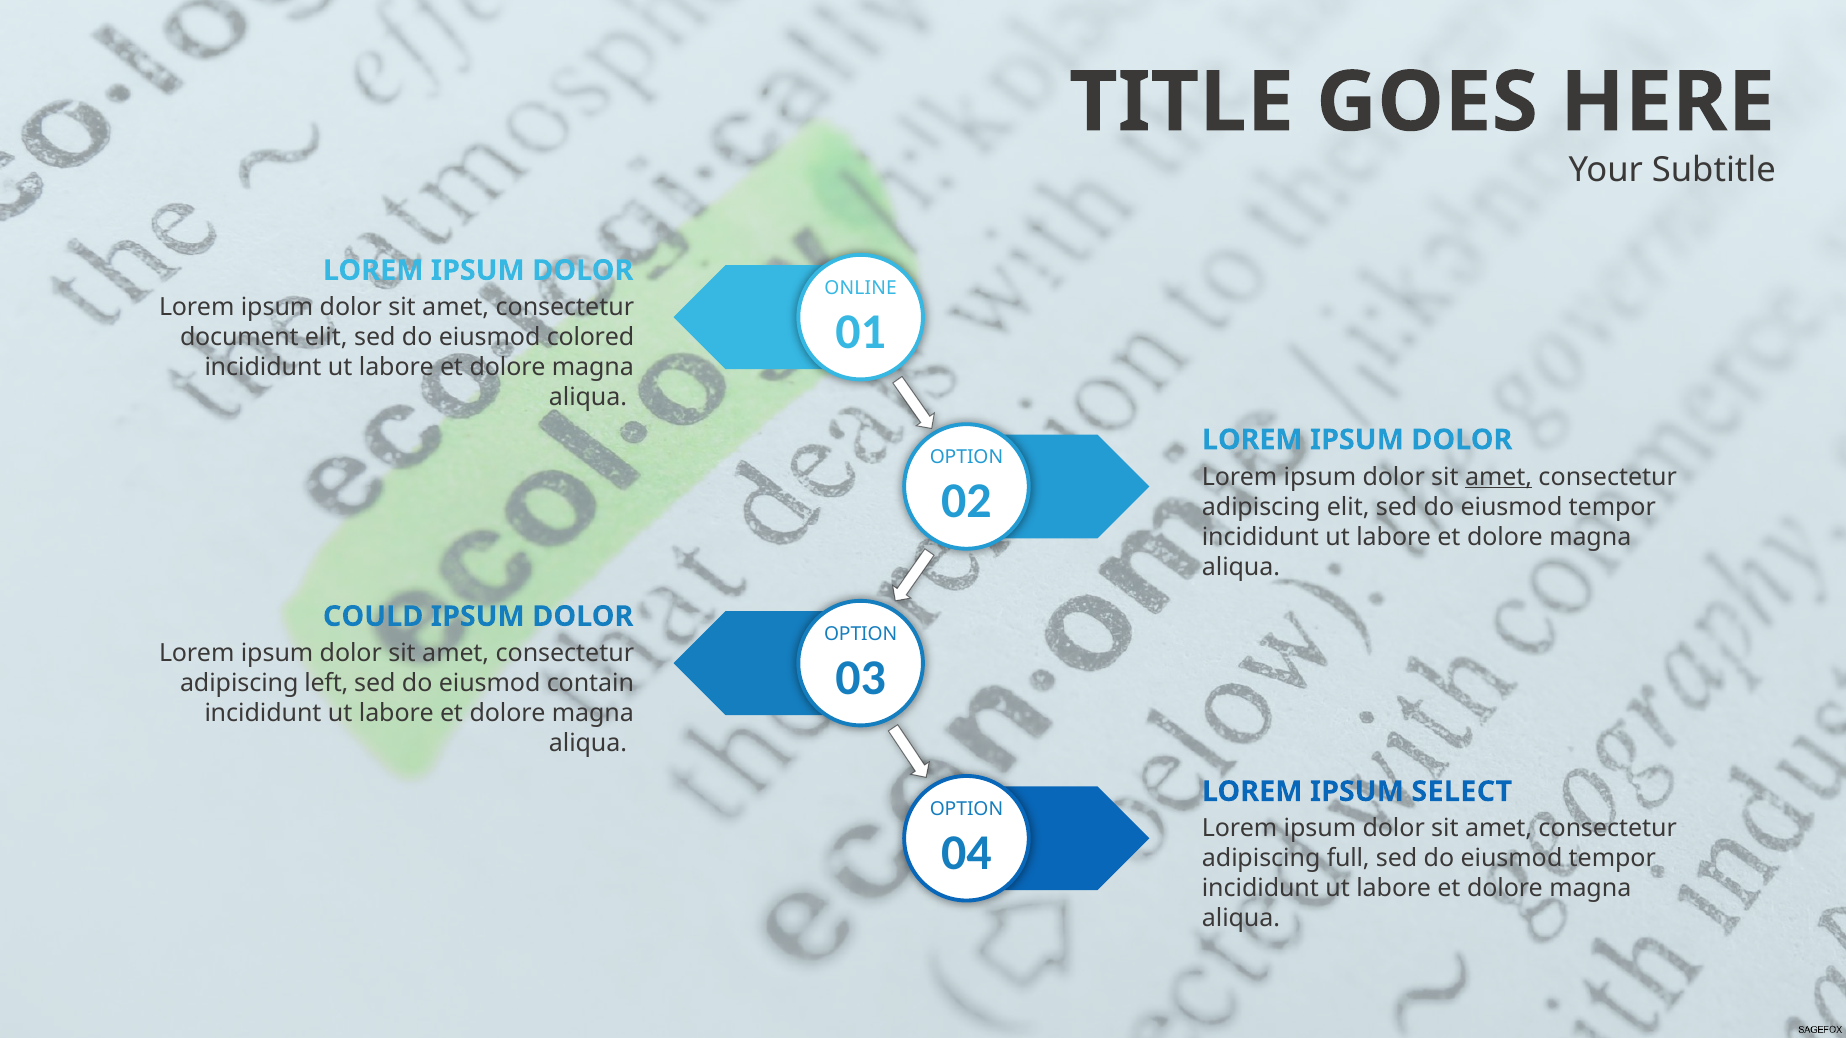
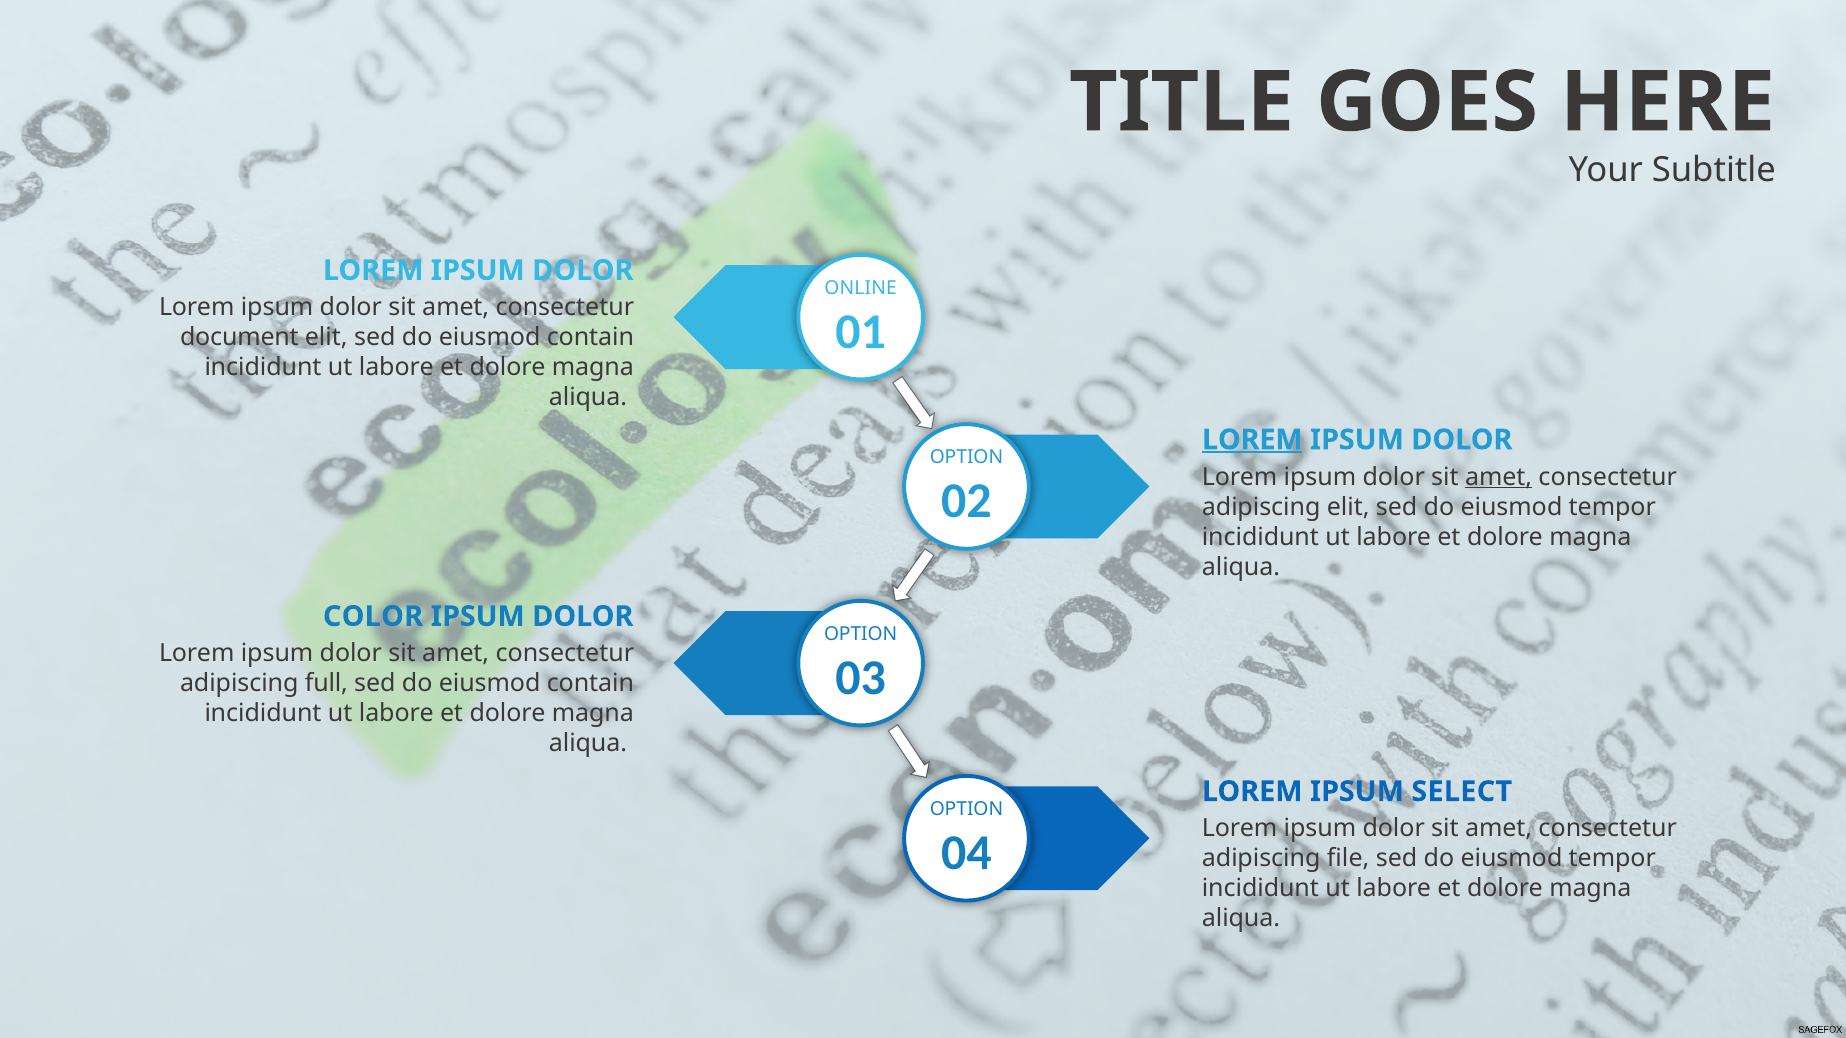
colored: colored -> contain (590, 338)
LOREM underline: none -> present (1252, 440)
COULD: COULD -> COLOR (373, 617)
left: left -> full (326, 684)
full: full -> file (1348, 859)
